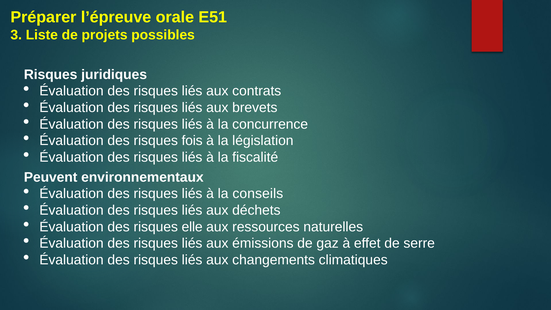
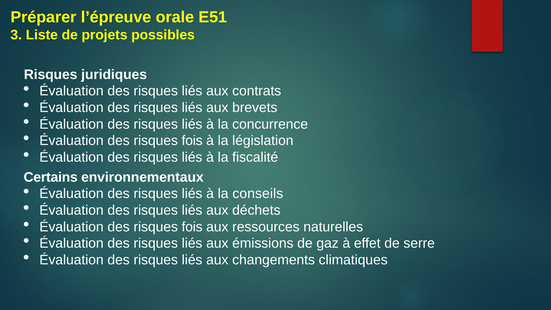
Peuvent: Peuvent -> Certains (51, 177)
elle: elle -> fois (192, 227)
